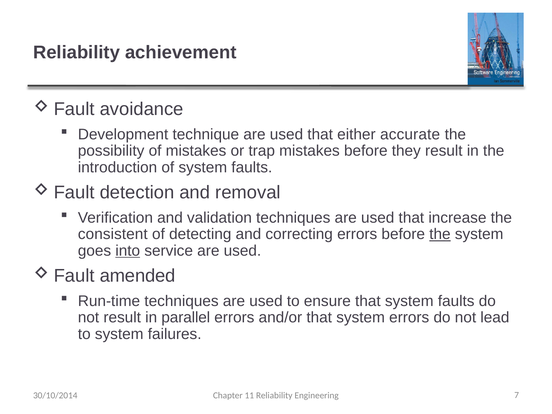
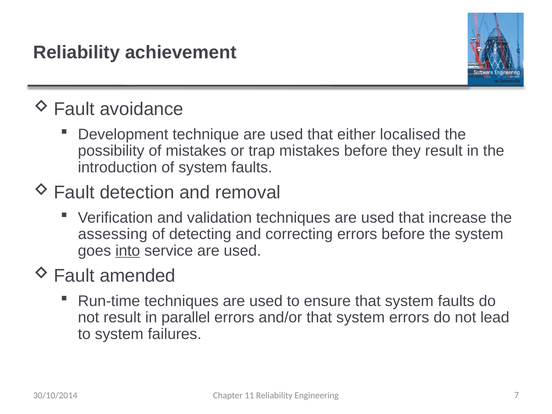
accurate: accurate -> localised (410, 134)
consistent: consistent -> assessing (113, 234)
the underline: present -> none (440, 234)
